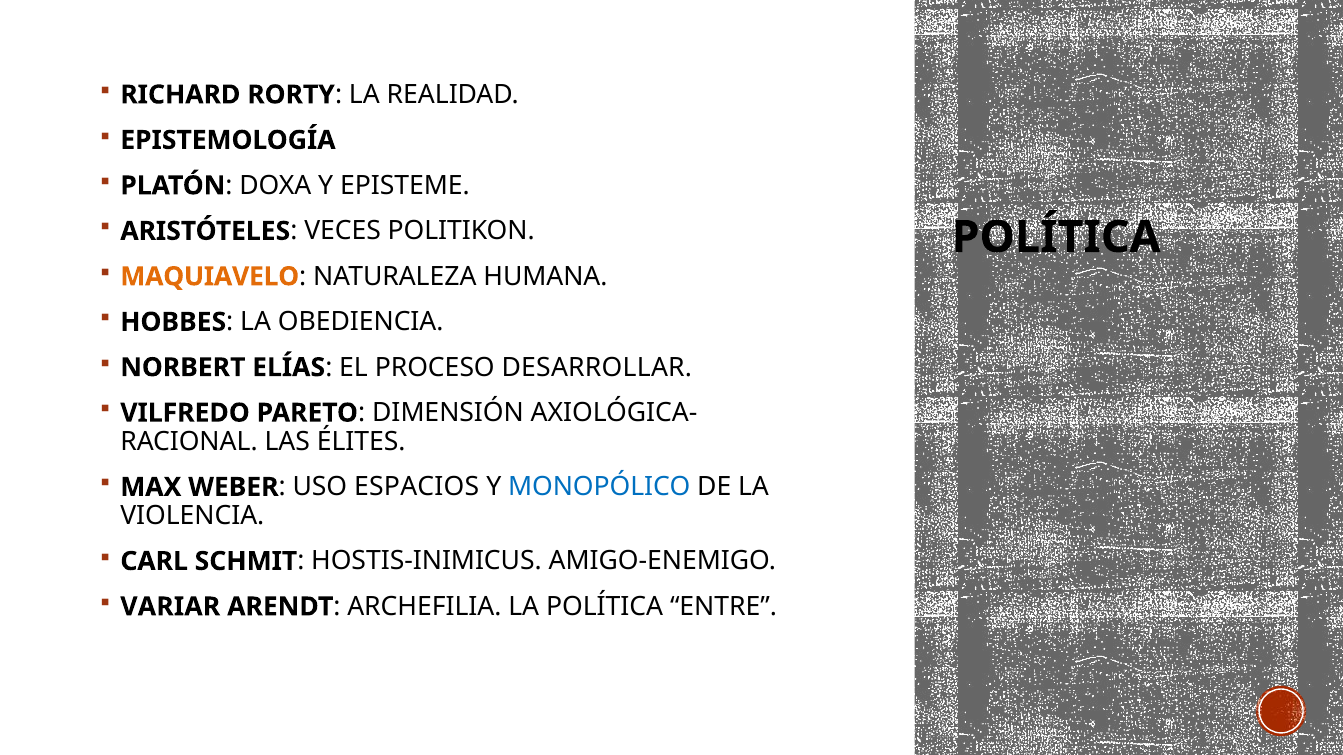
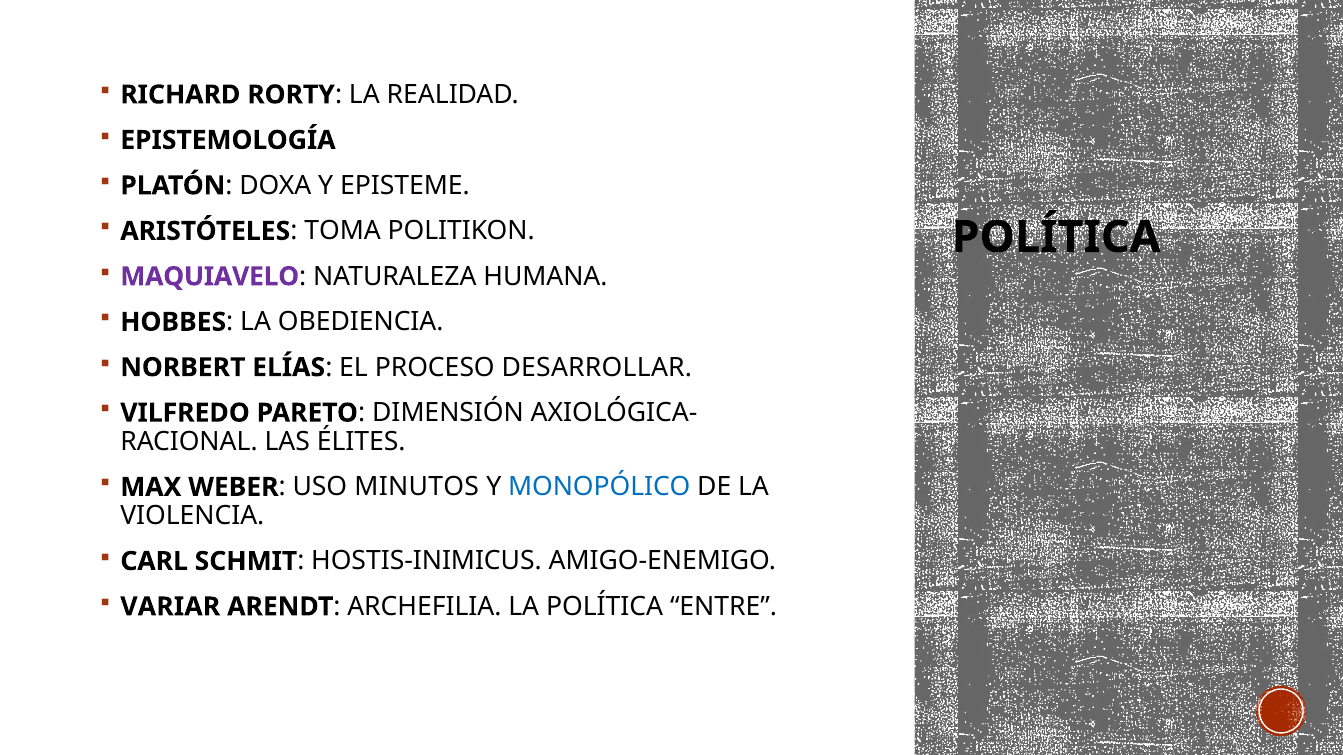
VECES: VECES -> TOMA (343, 231)
MAQUIAVELO colour: orange -> purple (210, 277)
ESPACIOS: ESPACIOS -> MINUTOS (417, 487)
